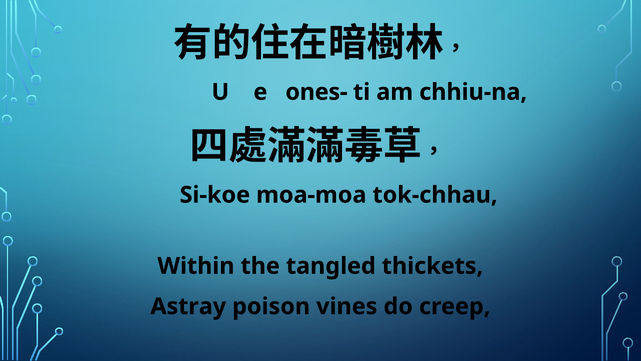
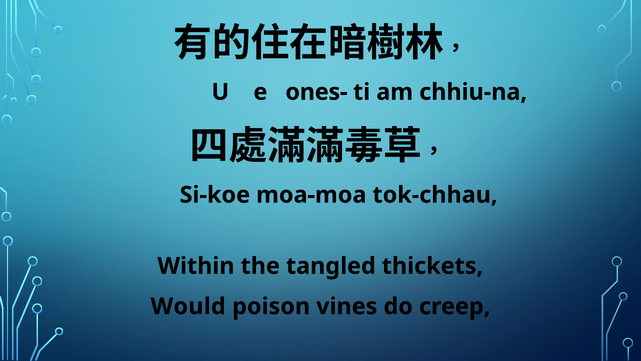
Astray: Astray -> Would (188, 306)
